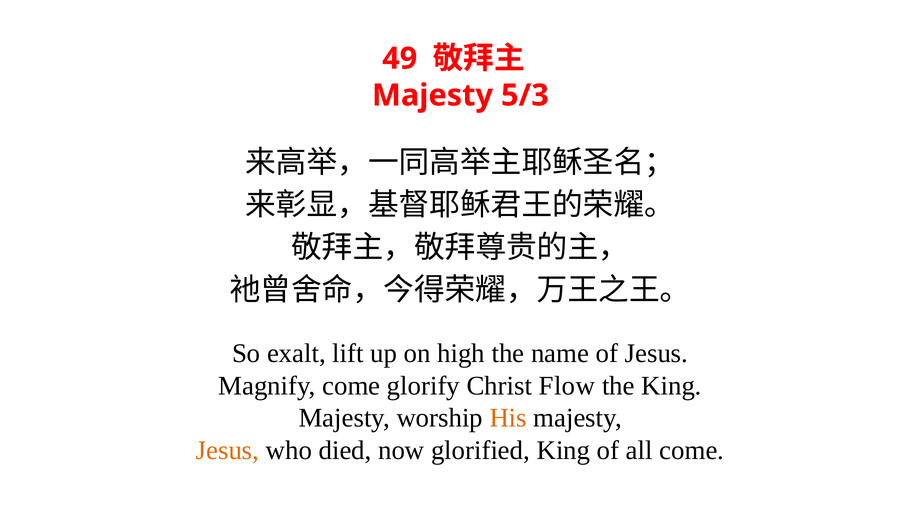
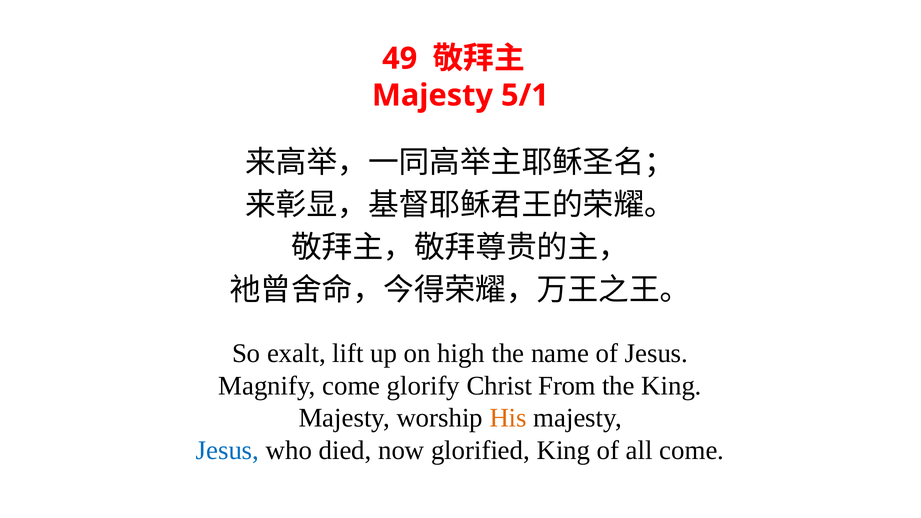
5/3: 5/3 -> 5/1 (525, 95)
Flow: Flow -> From (567, 386)
Jesus colour: orange -> blue (228, 450)
